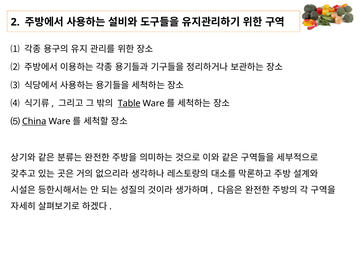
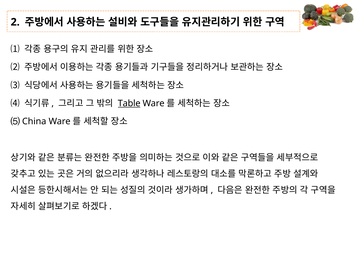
China underline: present -> none (34, 121)
